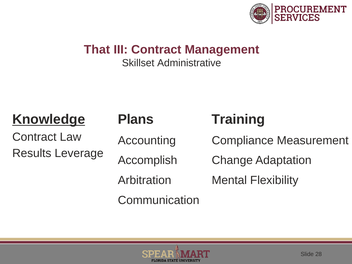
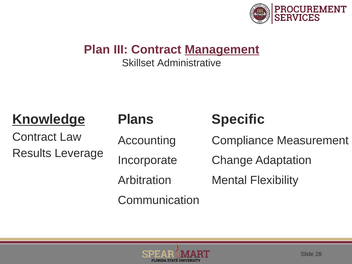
That: That -> Plan (97, 50)
Management underline: none -> present (222, 50)
Training: Training -> Specific (238, 119)
Accomplish: Accomplish -> Incorporate (148, 160)
